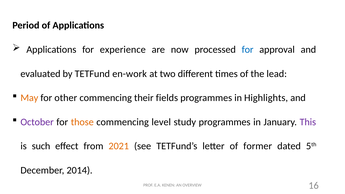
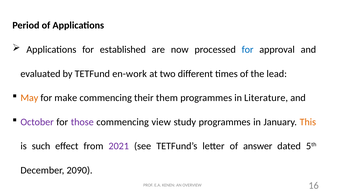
experience: experience -> established (123, 50)
other: other -> make (66, 98)
fields: fields -> them (167, 98)
Highlights: Highlights -> Literature (266, 98)
those colour: orange -> purple (82, 122)
level: level -> view (161, 122)
This colour: purple -> orange (308, 122)
2021 colour: orange -> purple (119, 146)
former: former -> answer (258, 146)
2014: 2014 -> 2090 (80, 170)
